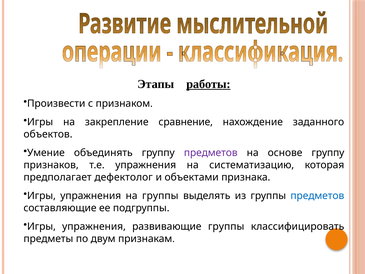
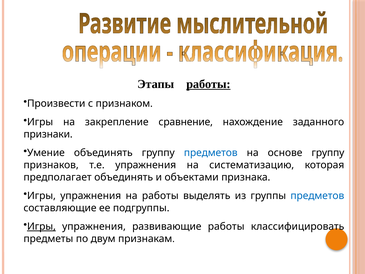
объектов: объектов -> признаки (48, 134)
предметов colour: purple -> blue (211, 153)
предполагает дефектолог: дефектолог -> объединять (124, 177)
на группы: группы -> работы (160, 196)
Игры underline: none -> present (41, 226)
развивающие группы: группы -> работы (226, 226)
